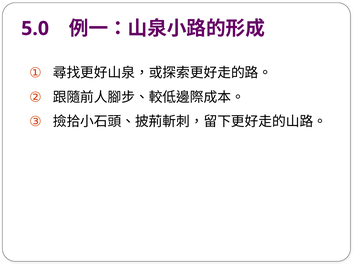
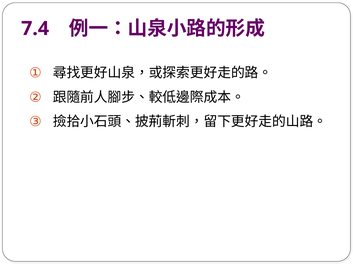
5.0: 5.0 -> 7.4 (35, 29)
